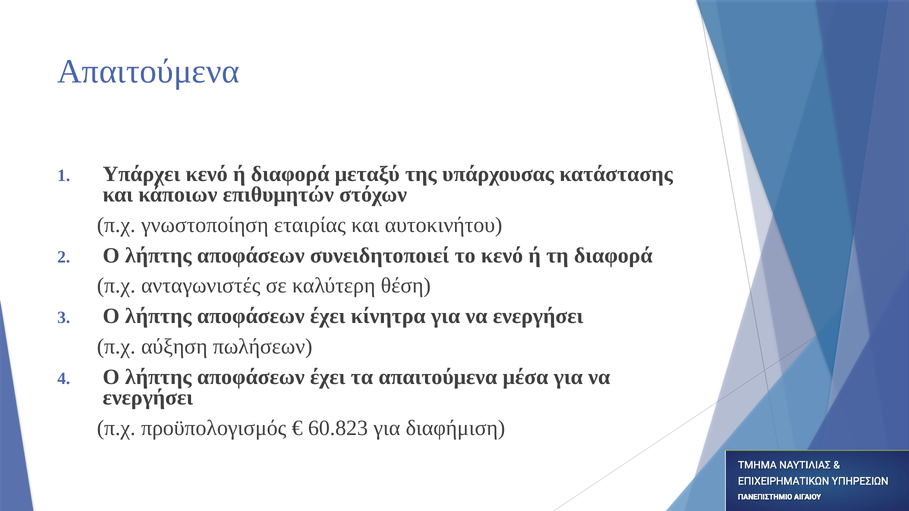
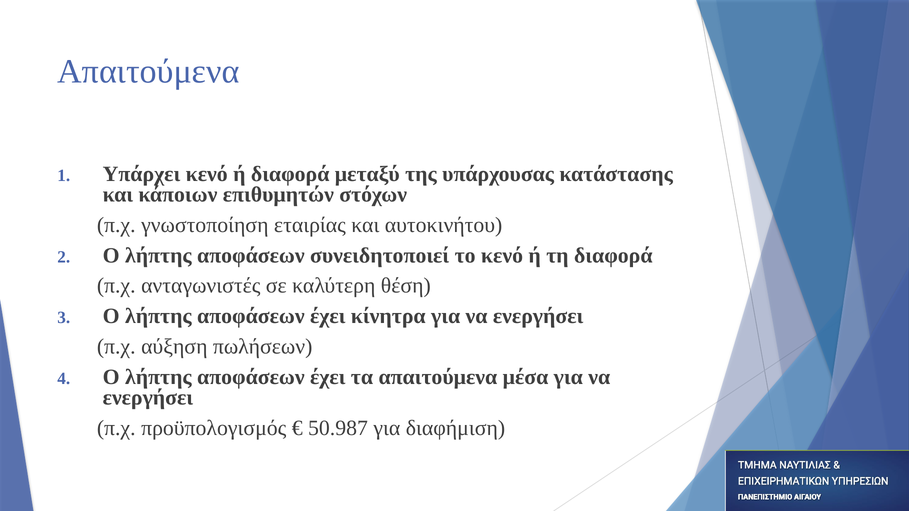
60.823: 60.823 -> 50.987 (338, 428)
